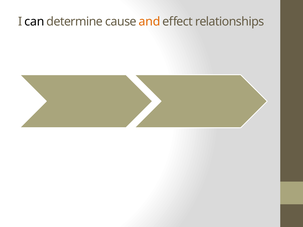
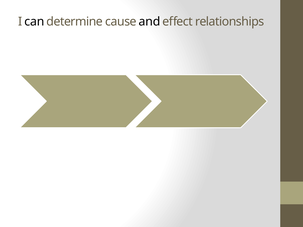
and colour: orange -> black (150, 22)
